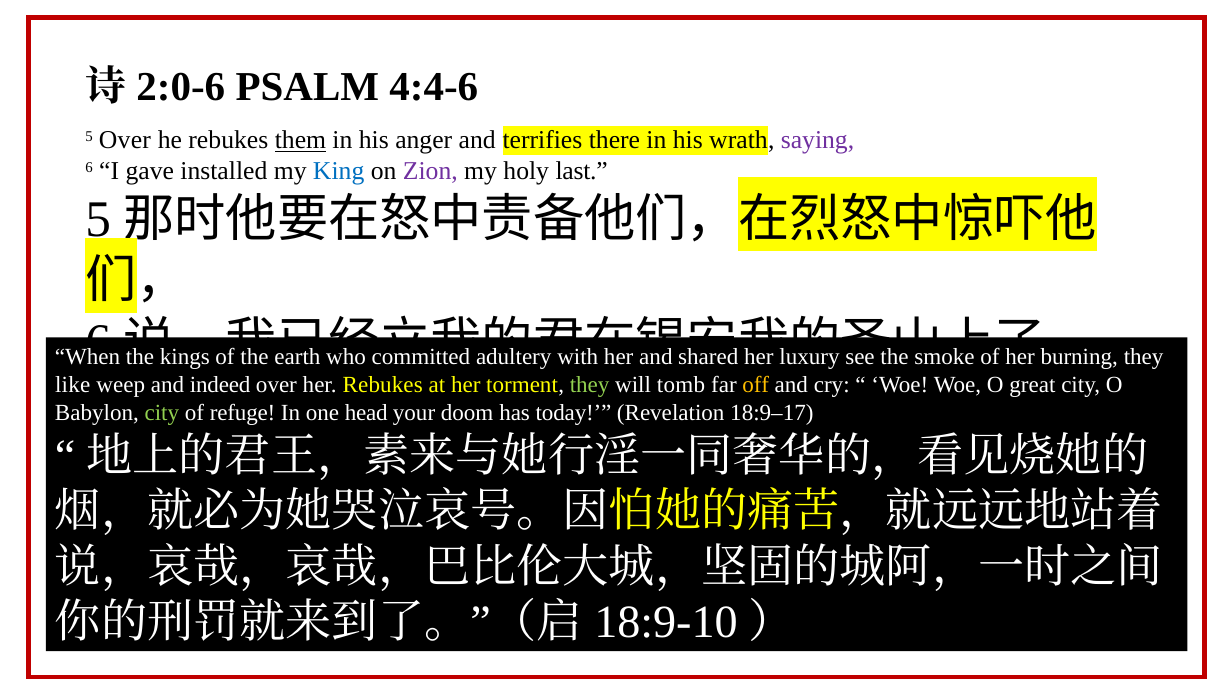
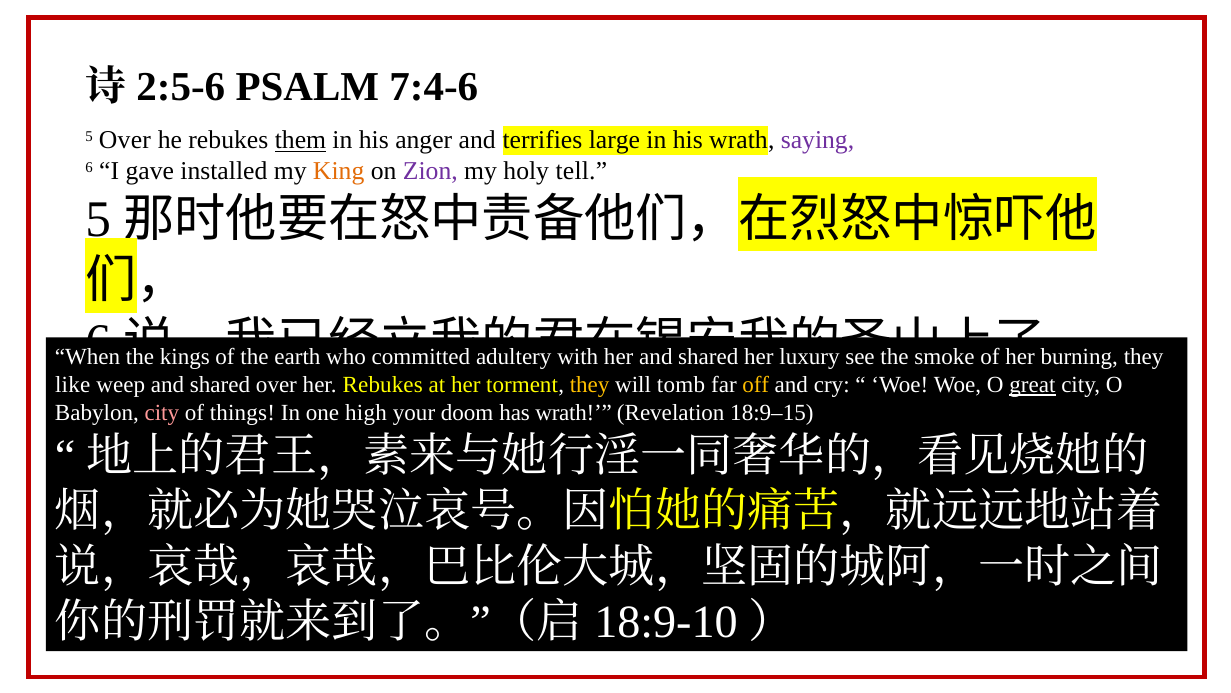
2:0-6: 2:0-6 -> 2:5-6 (181, 87)
4:4-6: 4:4-6 -> 7:4-6 (434, 87)
there: there -> large (614, 140)
King colour: blue -> orange (339, 171)
last: last -> tell (581, 171)
weep and indeed: indeed -> shared (220, 385)
they colour: light green -> yellow (590, 385)
great underline: none -> present (1032, 385)
city colour: light green -> pink (162, 412)
refuge: refuge -> things (242, 412)
head: head -> high (366, 412)
has today: today -> wrath (574, 412)
18:9–17: 18:9–17 -> 18:9–15 (772, 412)
